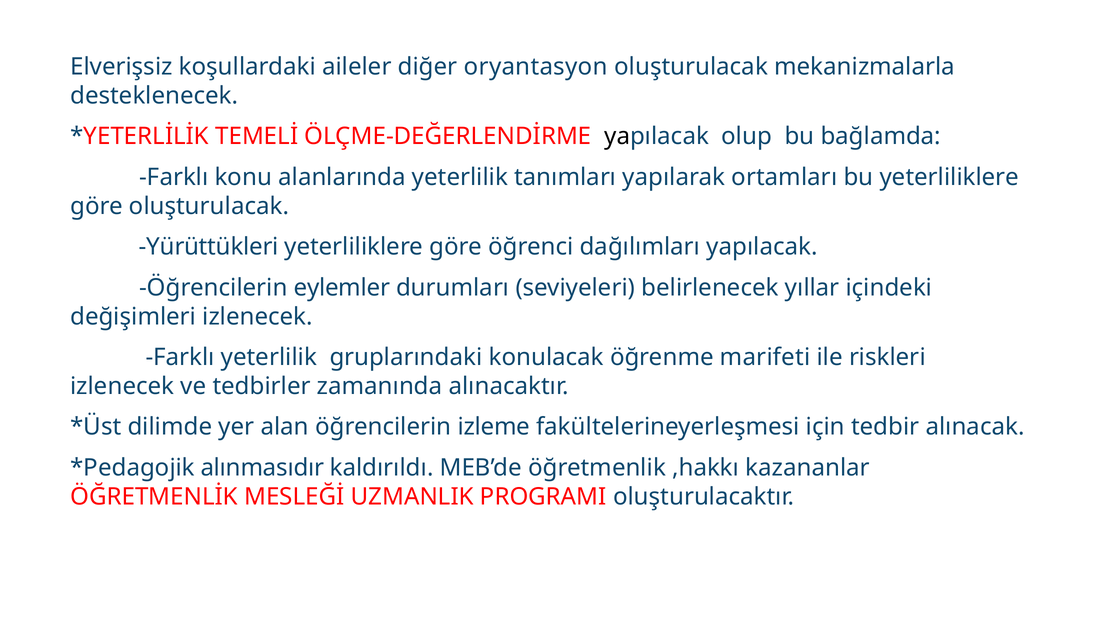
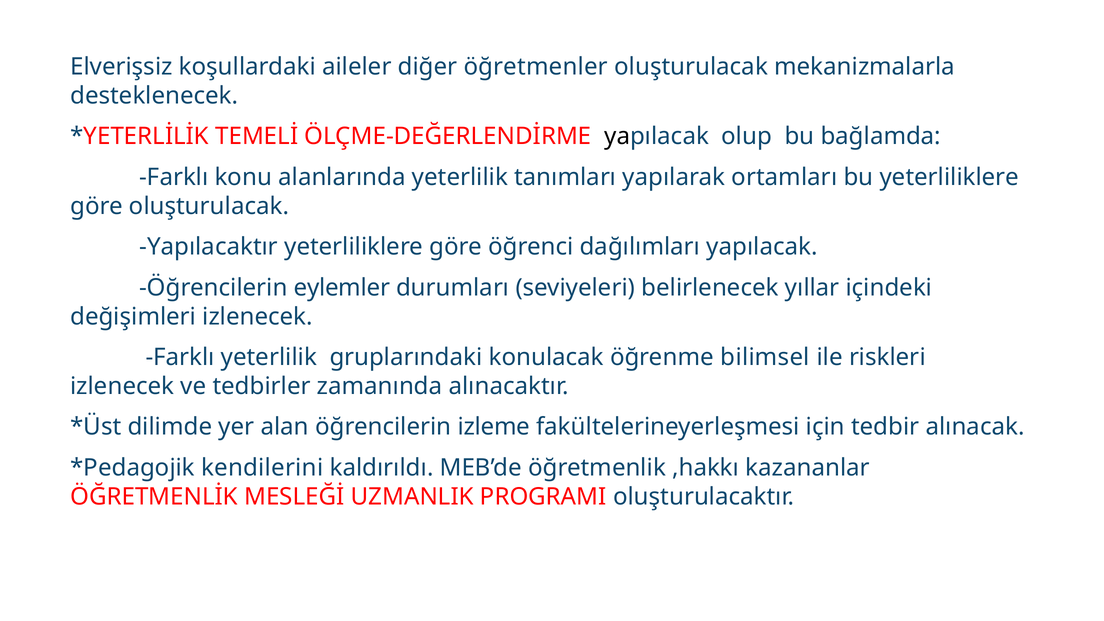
oryantasyon: oryantasyon -> öğretmenler (536, 67)
Yürüttükleri: Yürüttükleri -> Yapılacaktır (209, 247)
marifeti: marifeti -> bilimsel (765, 357)
alınmasıdır: alınmasıdır -> kendilerini (262, 468)
